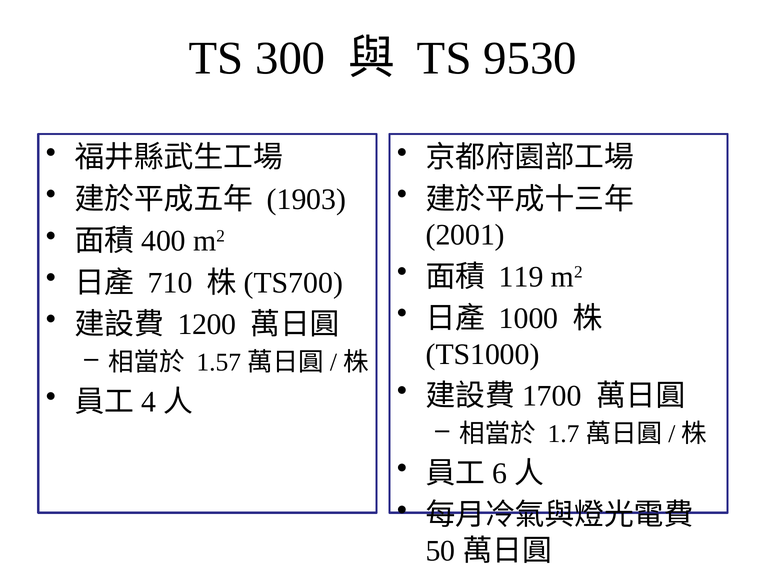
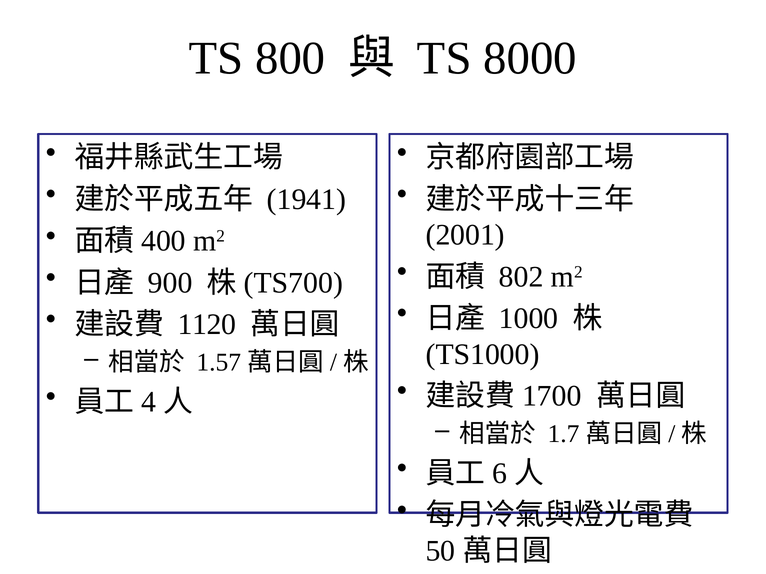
300: 300 -> 800 (290, 58)
9530: 9530 -> 8000 (530, 58)
1903: 1903 -> 1941 (306, 200)
119: 119 -> 802 (521, 277)
710: 710 -> 900 (170, 283)
1200: 1200 -> 1120 (207, 325)
